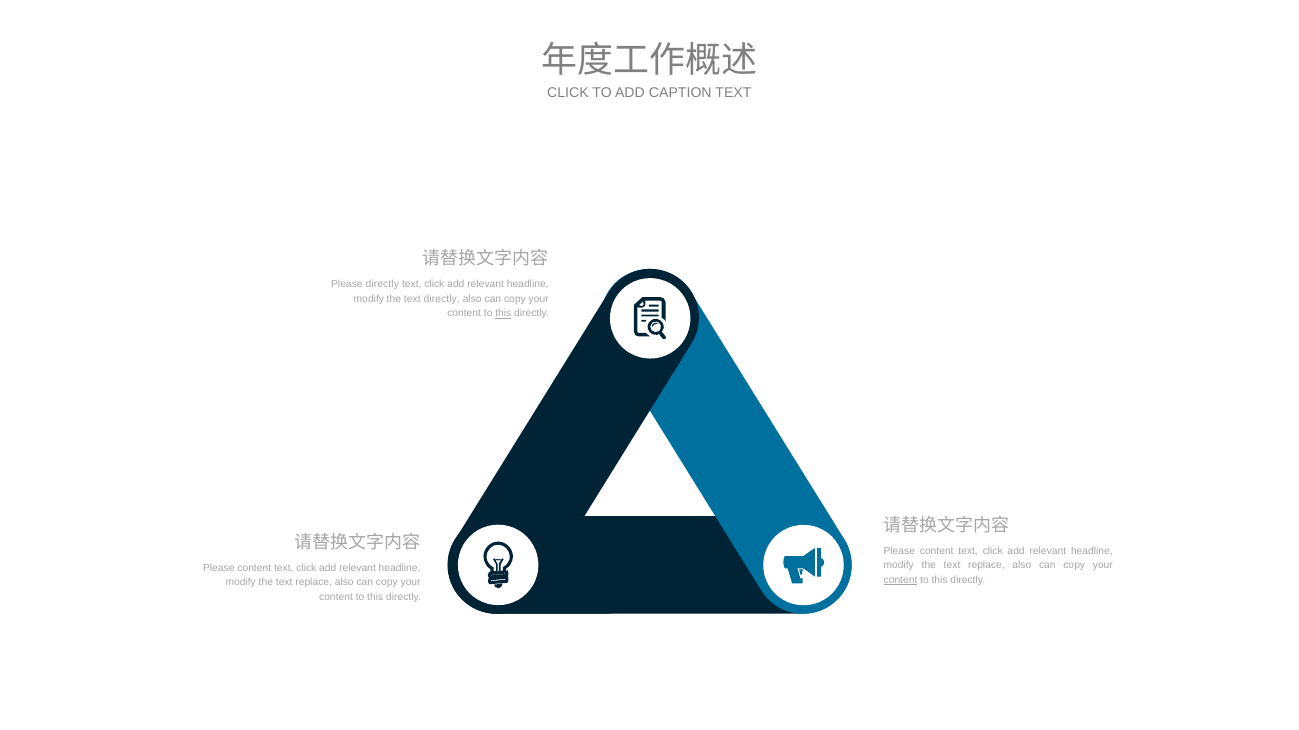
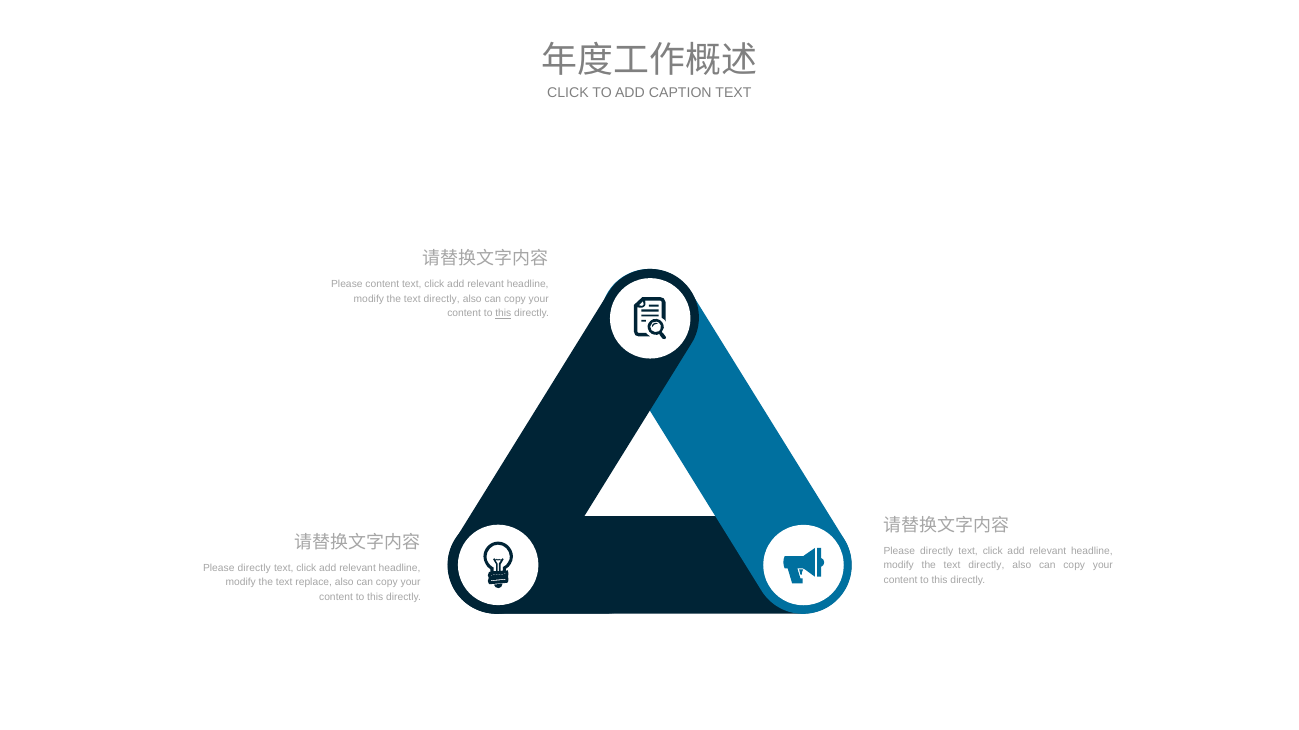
Please directly: directly -> content (382, 284)
content: content -> directly (937, 551)
replace: replace -> directly (986, 566)
content: content -> directly (254, 568)
content underline: present -> none (901, 581)
